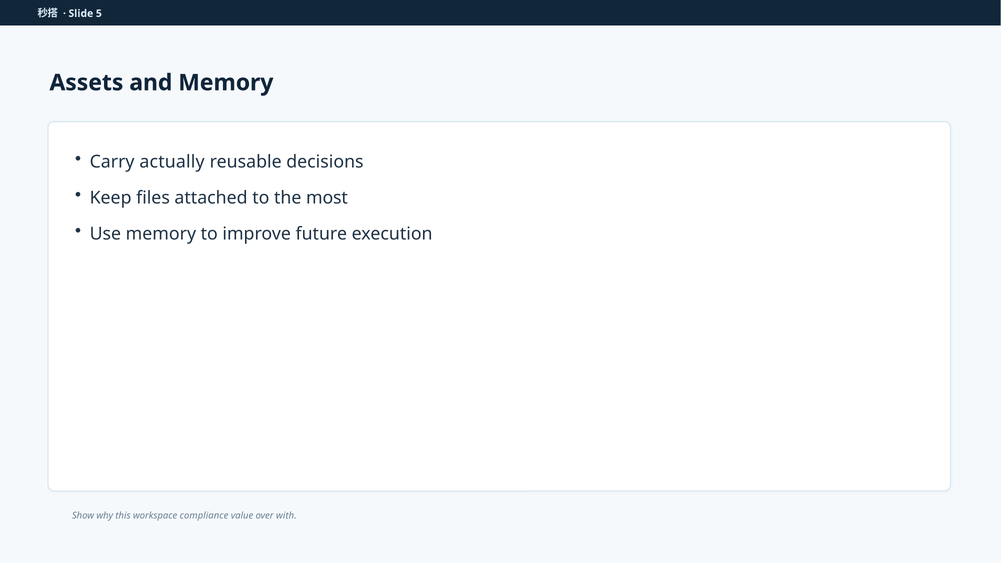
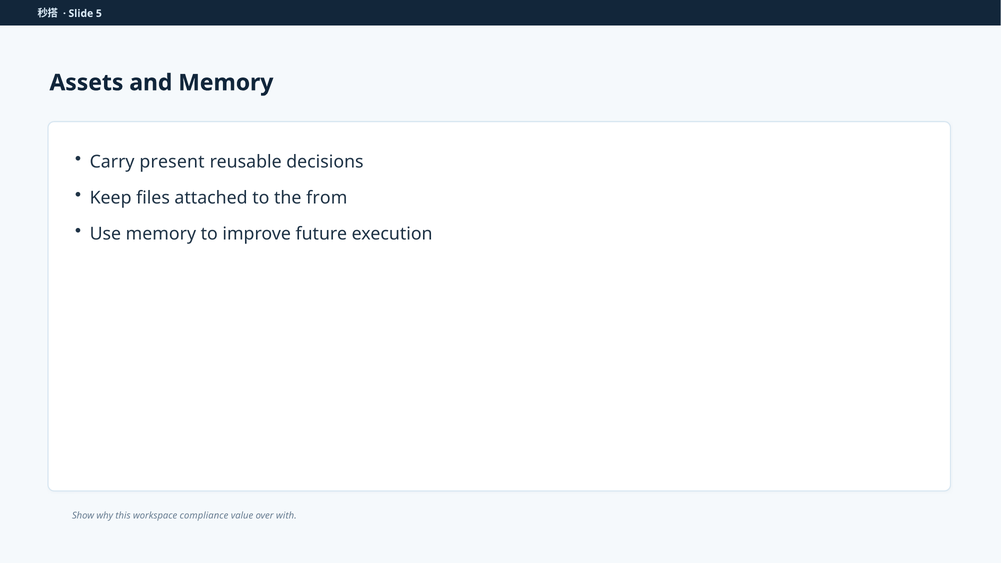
actually: actually -> present (172, 162)
most: most -> from (327, 198)
